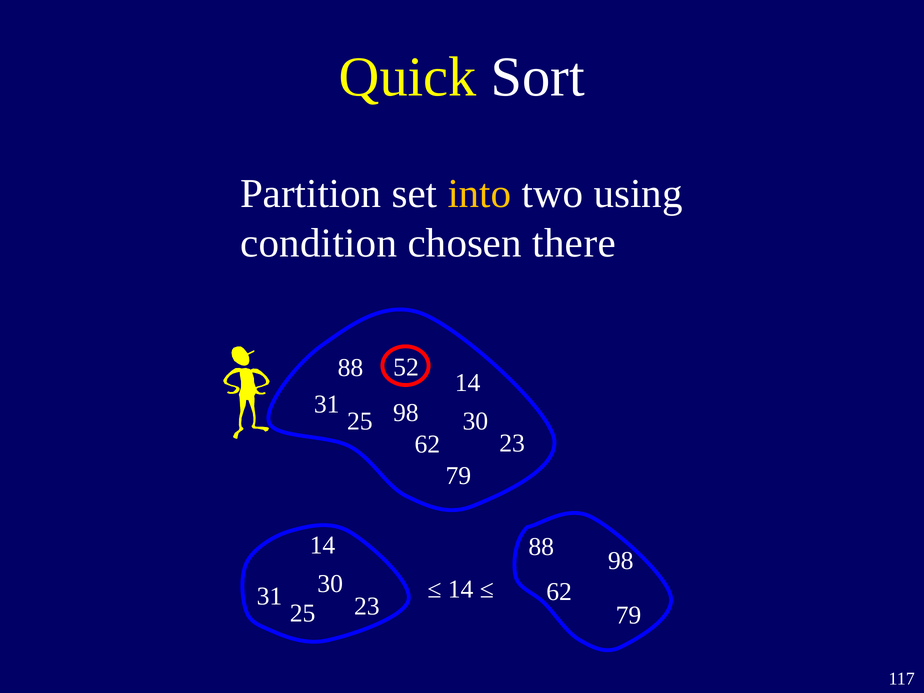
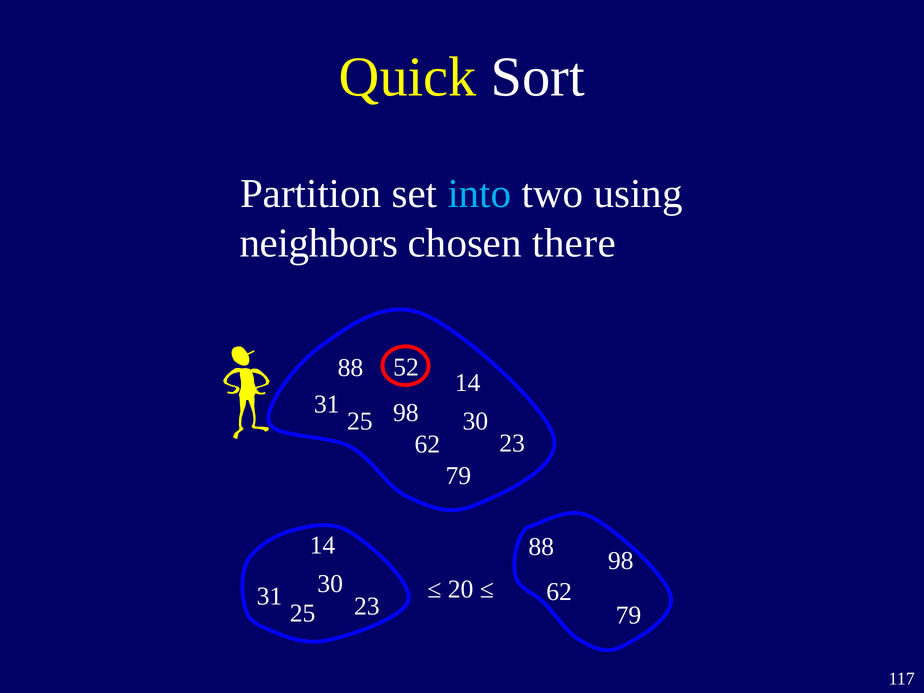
into colour: yellow -> light blue (479, 194)
condition: condition -> neighbors (319, 243)
14: 14 -> 20 (461, 589)
